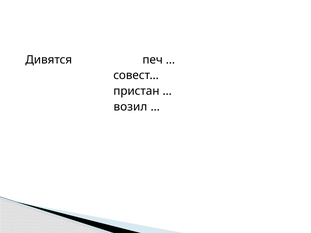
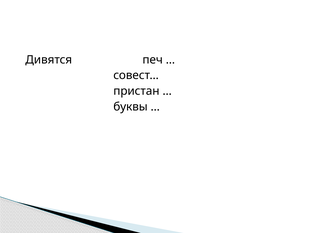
возил: возил -> буквы (130, 107)
